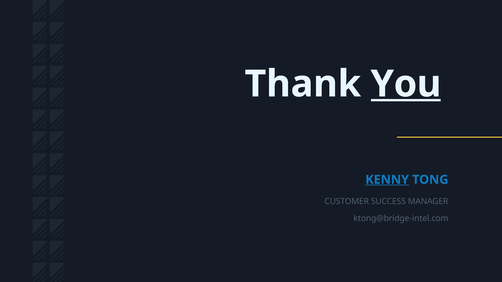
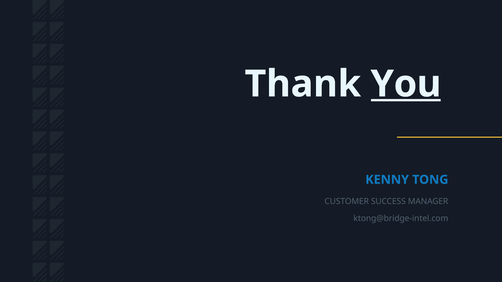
KENNY underline: present -> none (387, 180)
